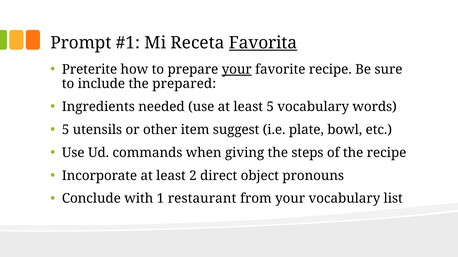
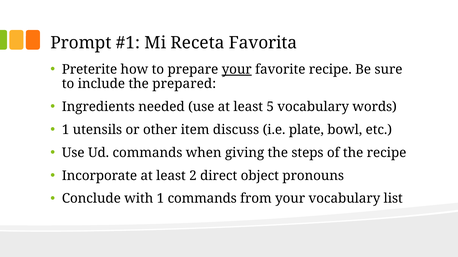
Favorita underline: present -> none (263, 43)
5: 5 -> 1 (66, 130)
suggest: suggest -> discuss (236, 130)
1 restaurant: restaurant -> commands (202, 199)
